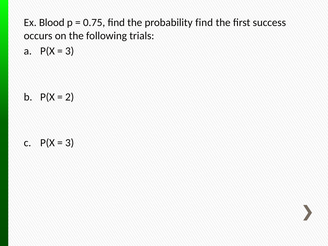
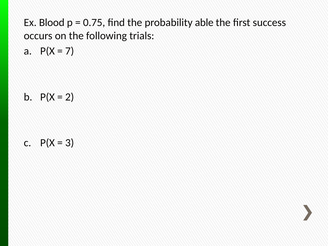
probability find: find -> able (204, 23)
3: 3 -> 7 (70, 51)
